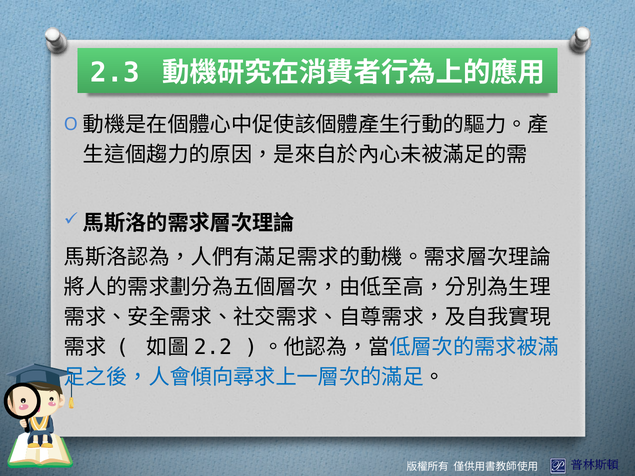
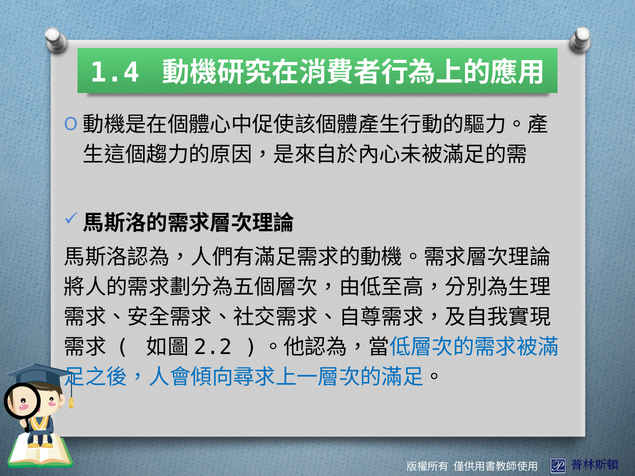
2.3: 2.3 -> 1.4 (115, 73)
